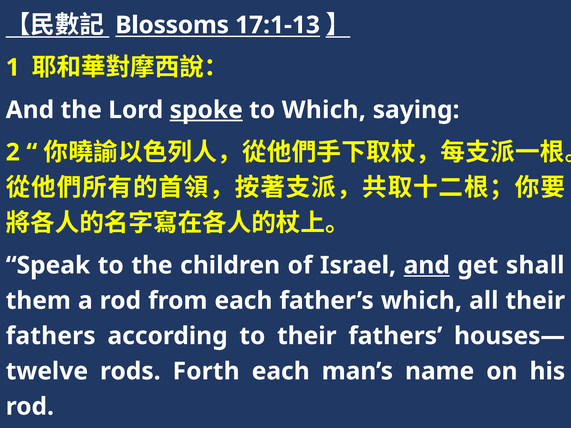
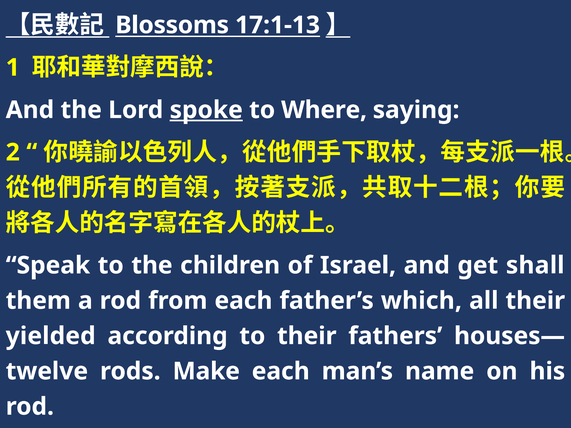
to Which: Which -> Where (324, 110)
and underline: present -> none (427, 266)
fathers: fathers -> yielded (51, 336)
Forth: Forth -> Make (206, 371)
